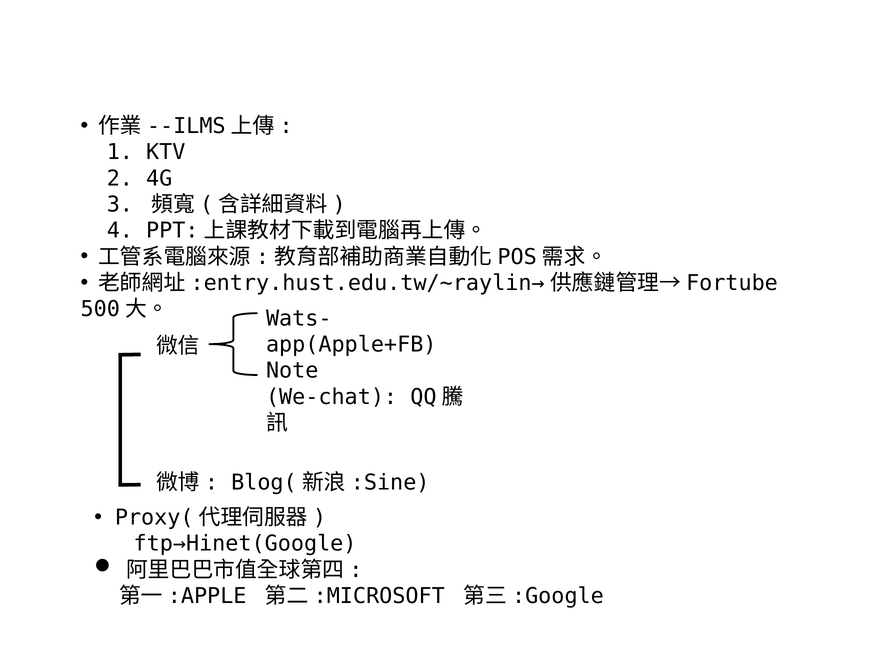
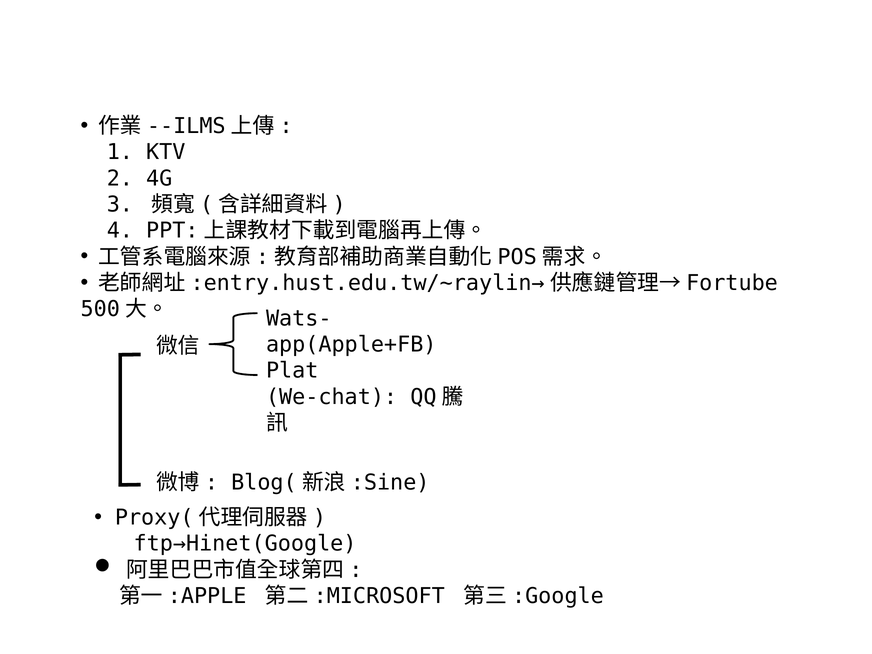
Note: Note -> Plat (292, 371)
